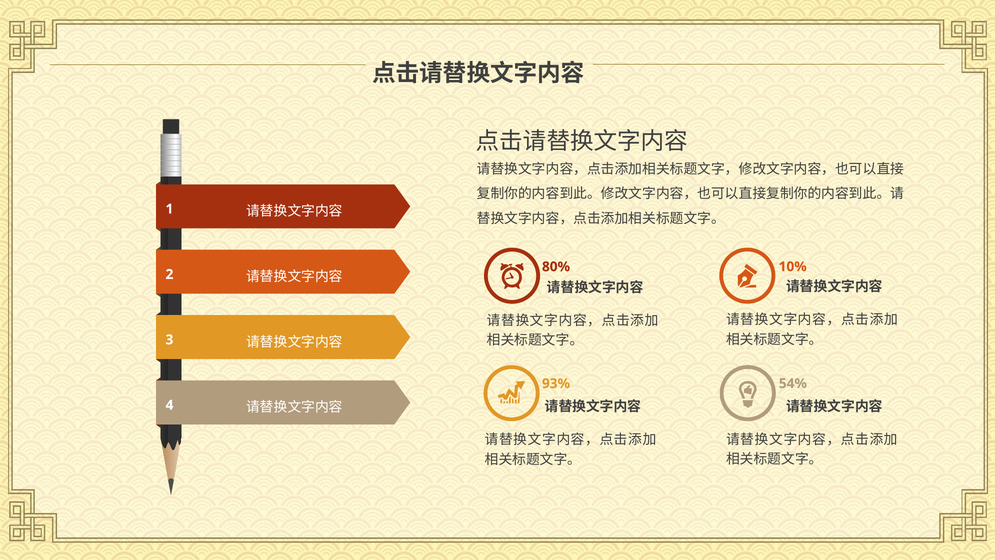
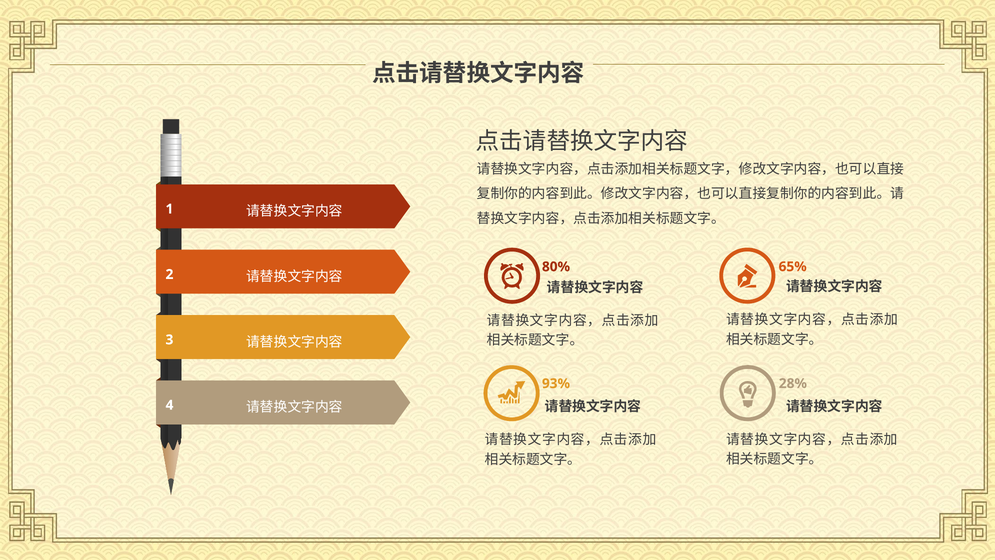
10%: 10% -> 65% (793, 267)
54%: 54% -> 28% (793, 383)
